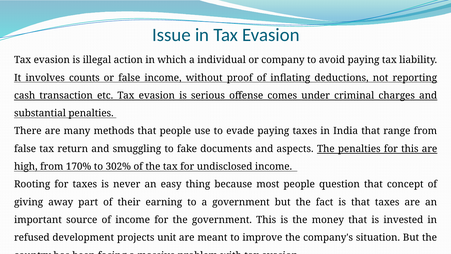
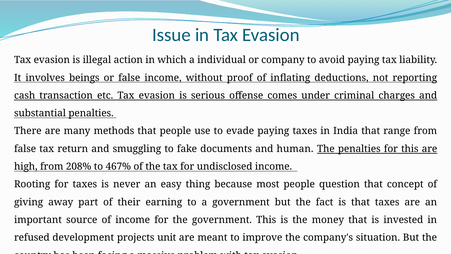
counts: counts -> beings (84, 78)
aspects: aspects -> human (295, 149)
170%: 170% -> 208% (79, 166)
302%: 302% -> 467% (118, 166)
